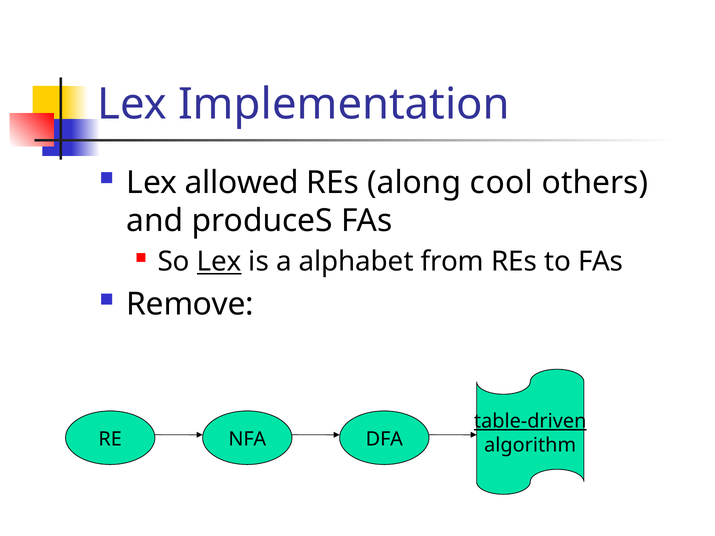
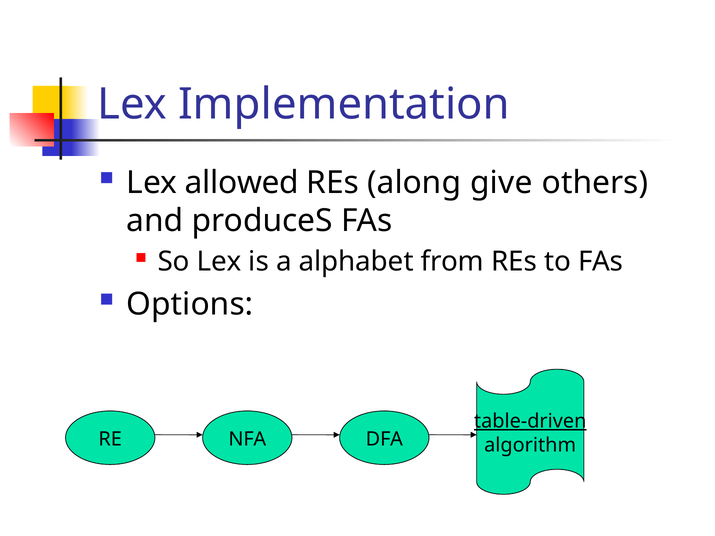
cool: cool -> give (501, 183)
Lex underline: present -> none (219, 262)
Remove: Remove -> Options (190, 304)
